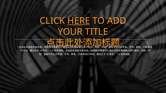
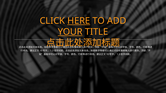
YOUR underline: none -> present (70, 32)
